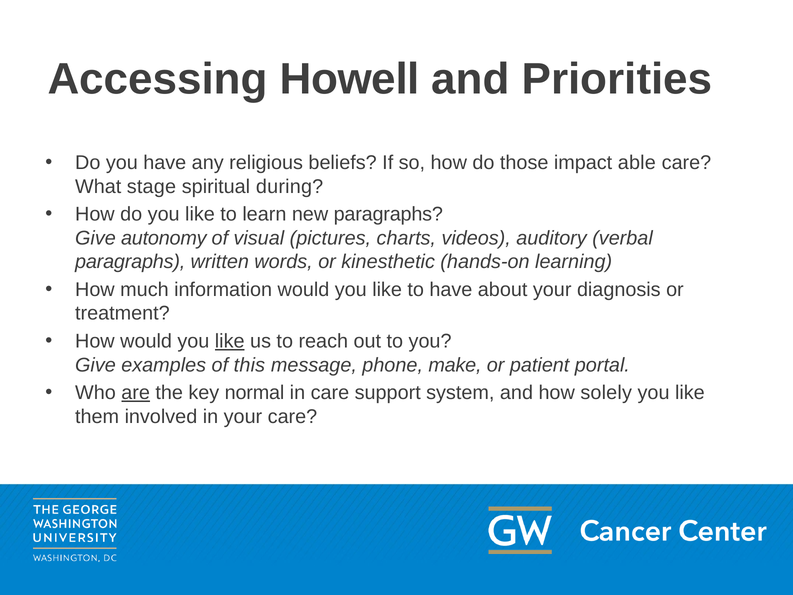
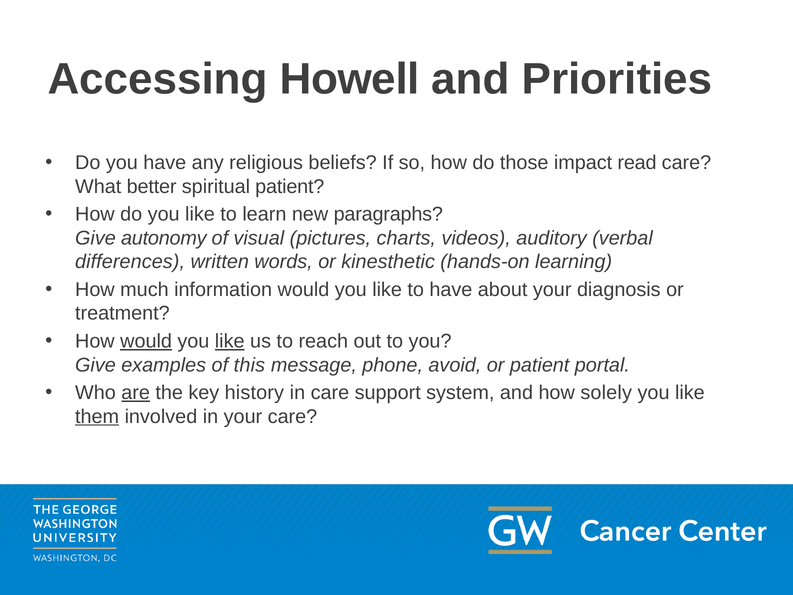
able: able -> read (637, 163)
stage: stage -> better (152, 186)
spiritual during: during -> patient (290, 186)
paragraphs: paragraphs -> differences (130, 262)
would underline: none -> present (146, 341)
make: make -> avoid (455, 365)
normal: normal -> history (254, 393)
them underline: none -> present (97, 416)
